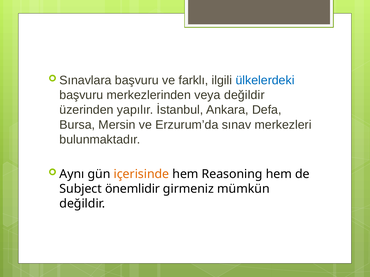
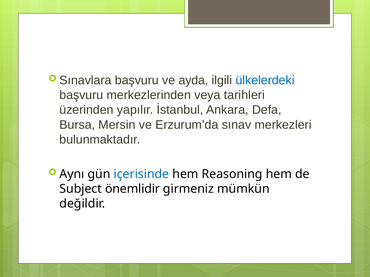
farklı: farklı -> ayda (193, 81)
veya değildir: değildir -> tarihleri (244, 95)
içerisinde colour: orange -> blue (141, 174)
